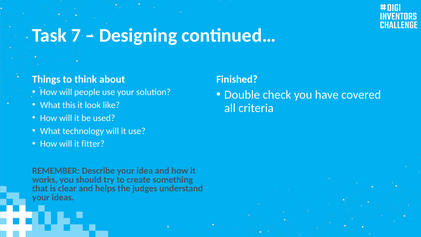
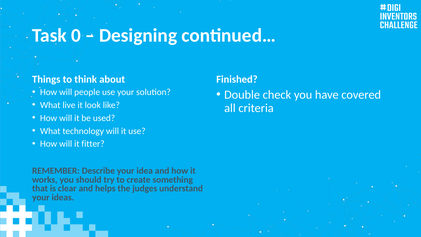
7: 7 -> 0 (76, 35)
this: this -> live (69, 105)
